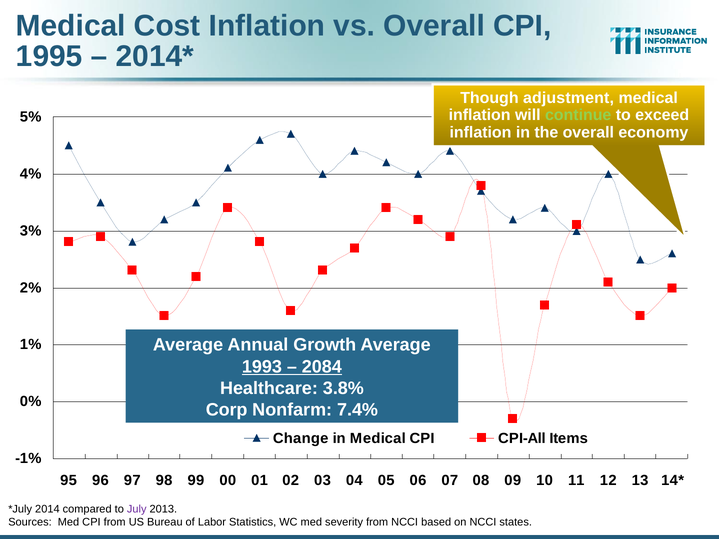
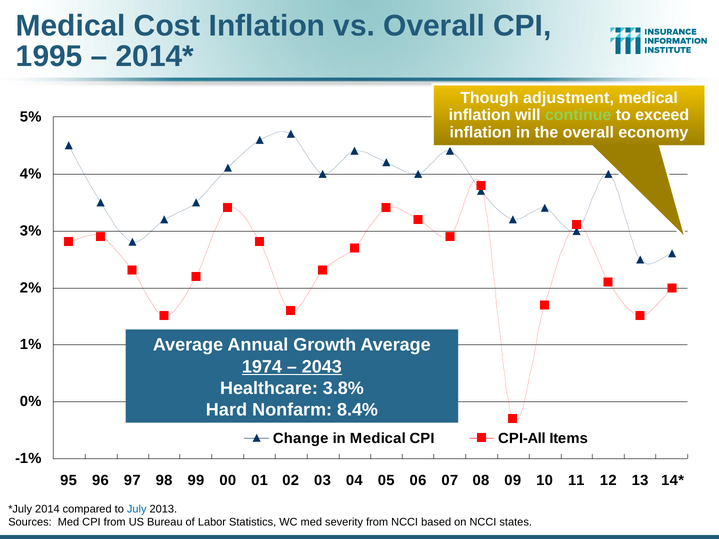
1993: 1993 -> 1974 (262, 367)
2084: 2084 -> 2043 (322, 367)
Corp: Corp -> Hard (226, 410)
7.4%: 7.4% -> 8.4% (358, 410)
July colour: purple -> blue (137, 509)
